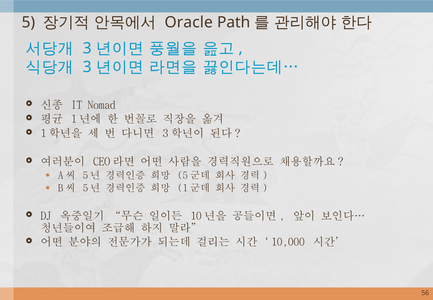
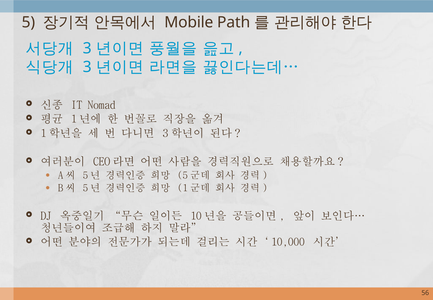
Oracle: Oracle -> Mobile (189, 22)
